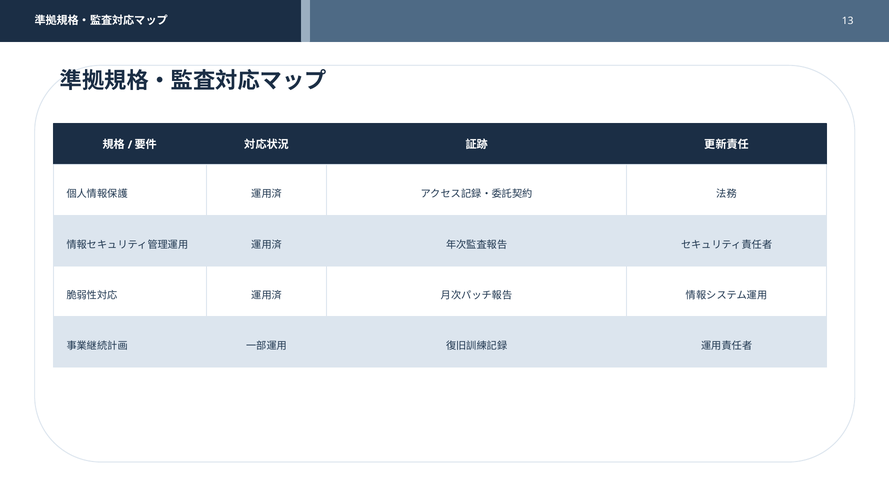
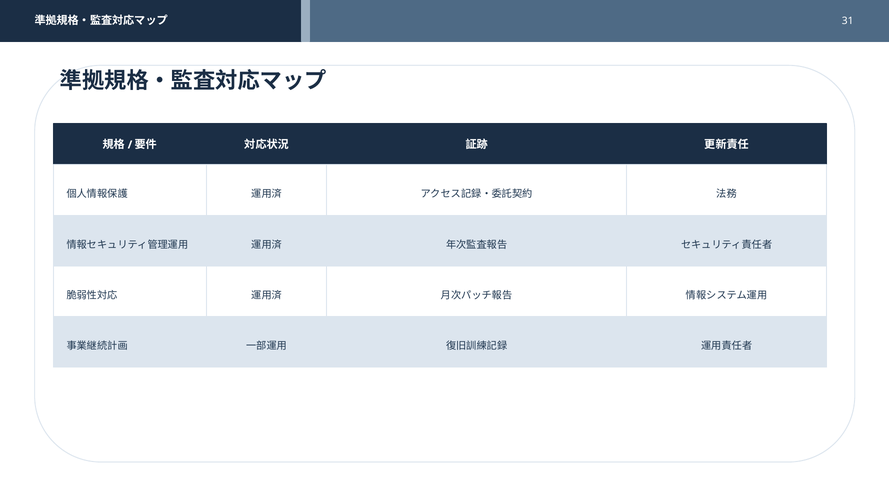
13: 13 -> 31 (848, 21)
